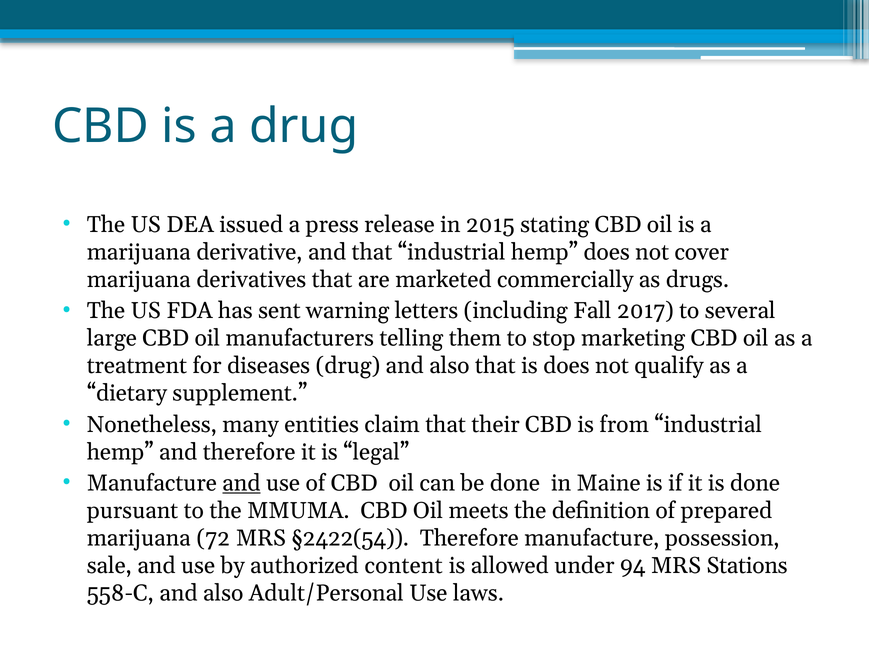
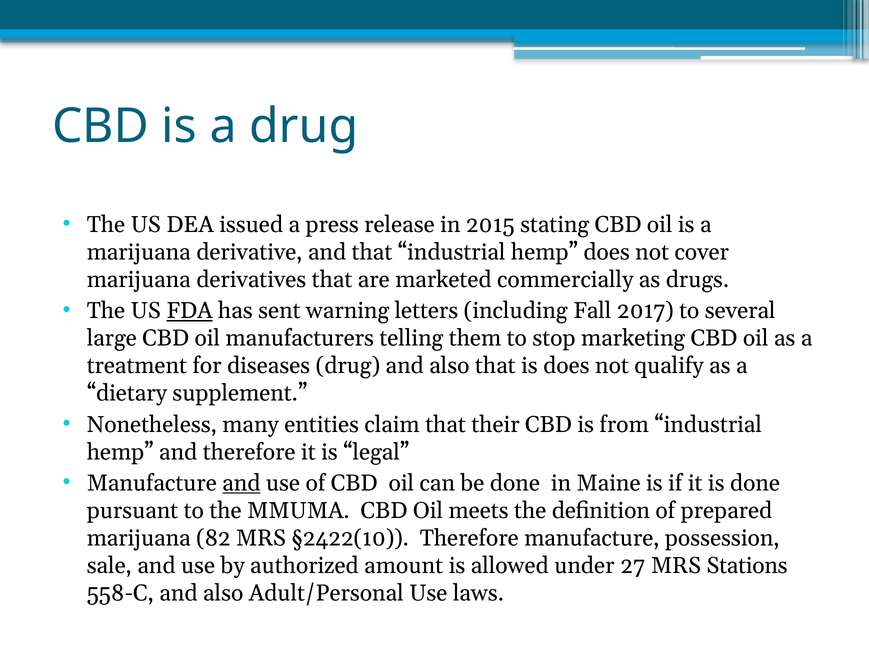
FDA underline: none -> present (189, 311)
72: 72 -> 82 (213, 538)
§2422(54: §2422(54 -> §2422(10 (350, 538)
content: content -> amount (404, 566)
94: 94 -> 27 (633, 566)
